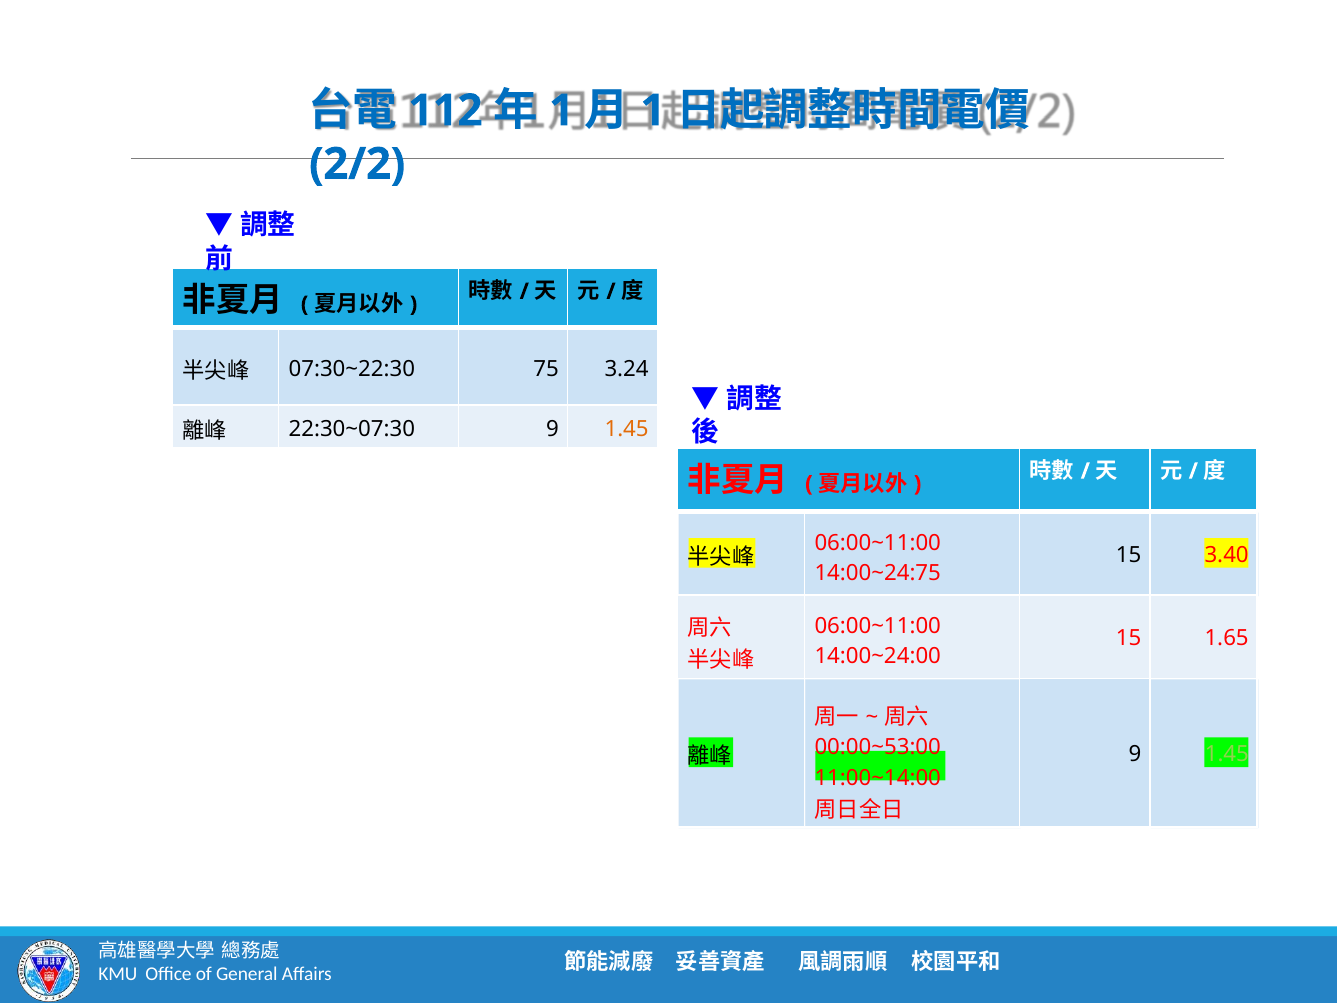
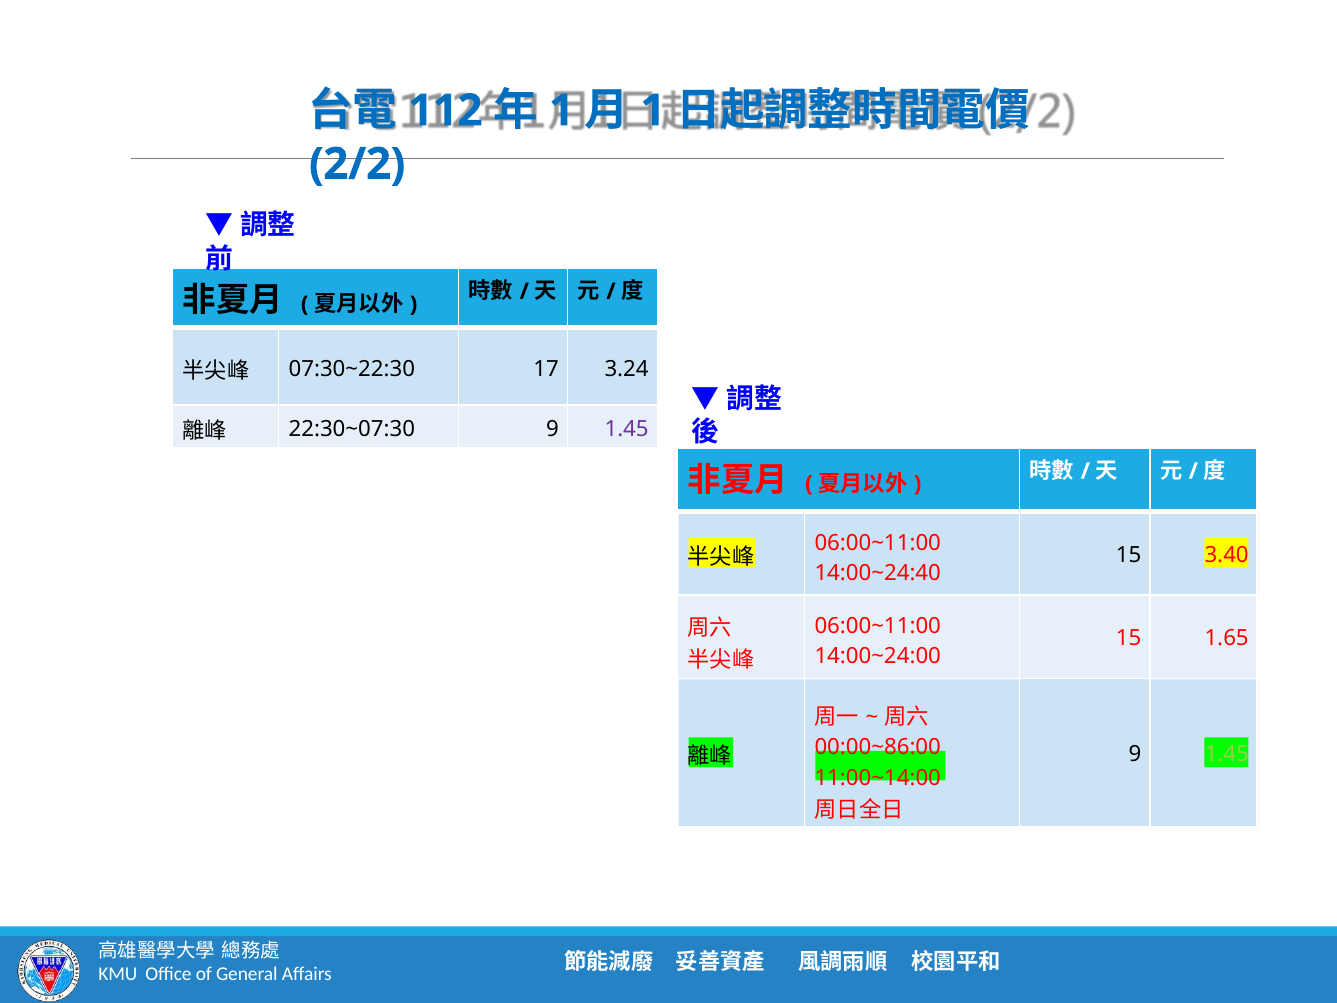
75: 75 -> 17 (546, 369)
1.45 colour: orange -> purple (627, 429)
14:00~24:75: 14:00~24:75 -> 14:00~24:40 (878, 573)
00:00~53:00: 00:00~53:00 -> 00:00~86:00 (878, 747)
